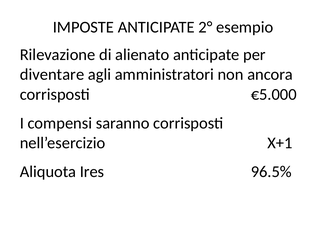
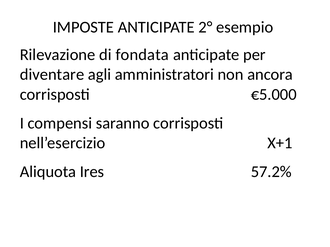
alienato: alienato -> fondata (142, 55)
96.5%: 96.5% -> 57.2% (271, 172)
